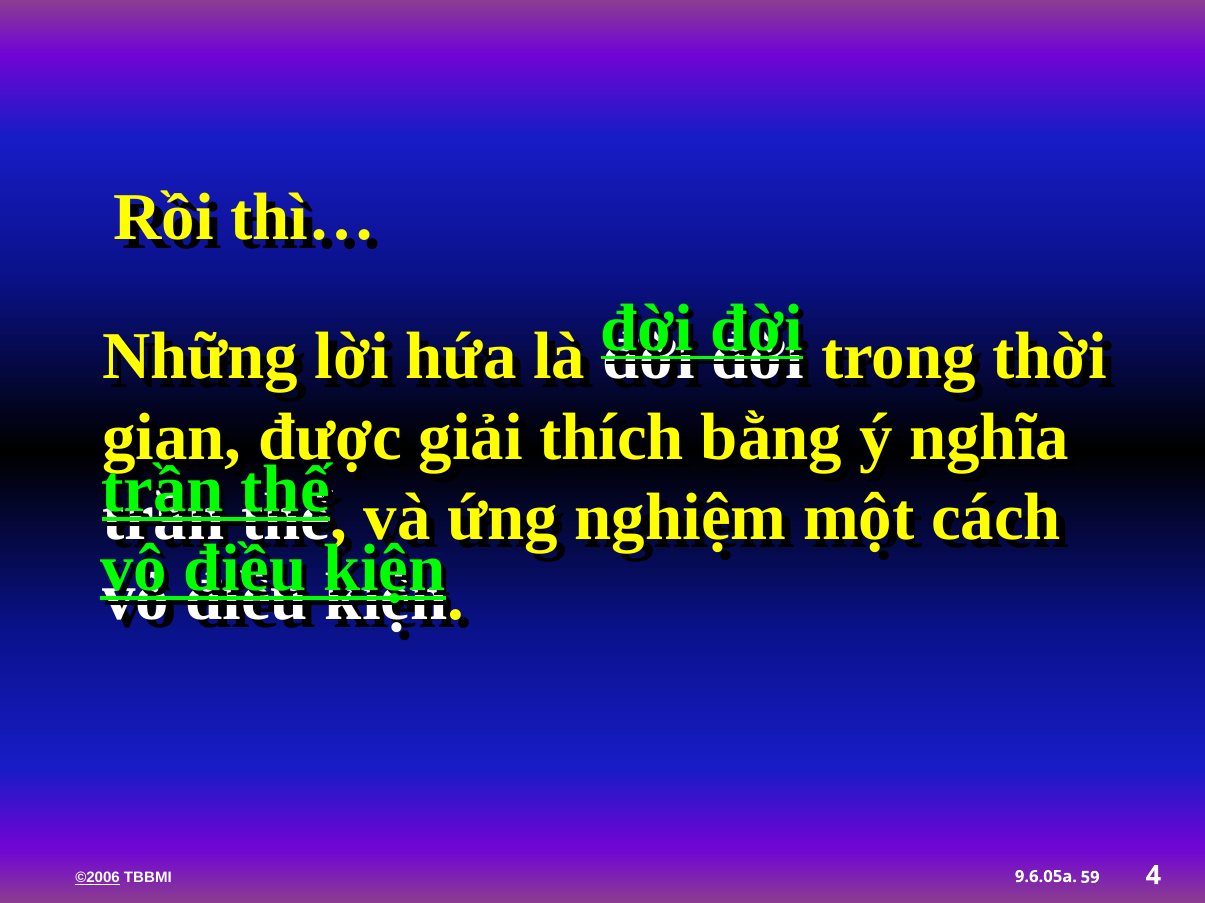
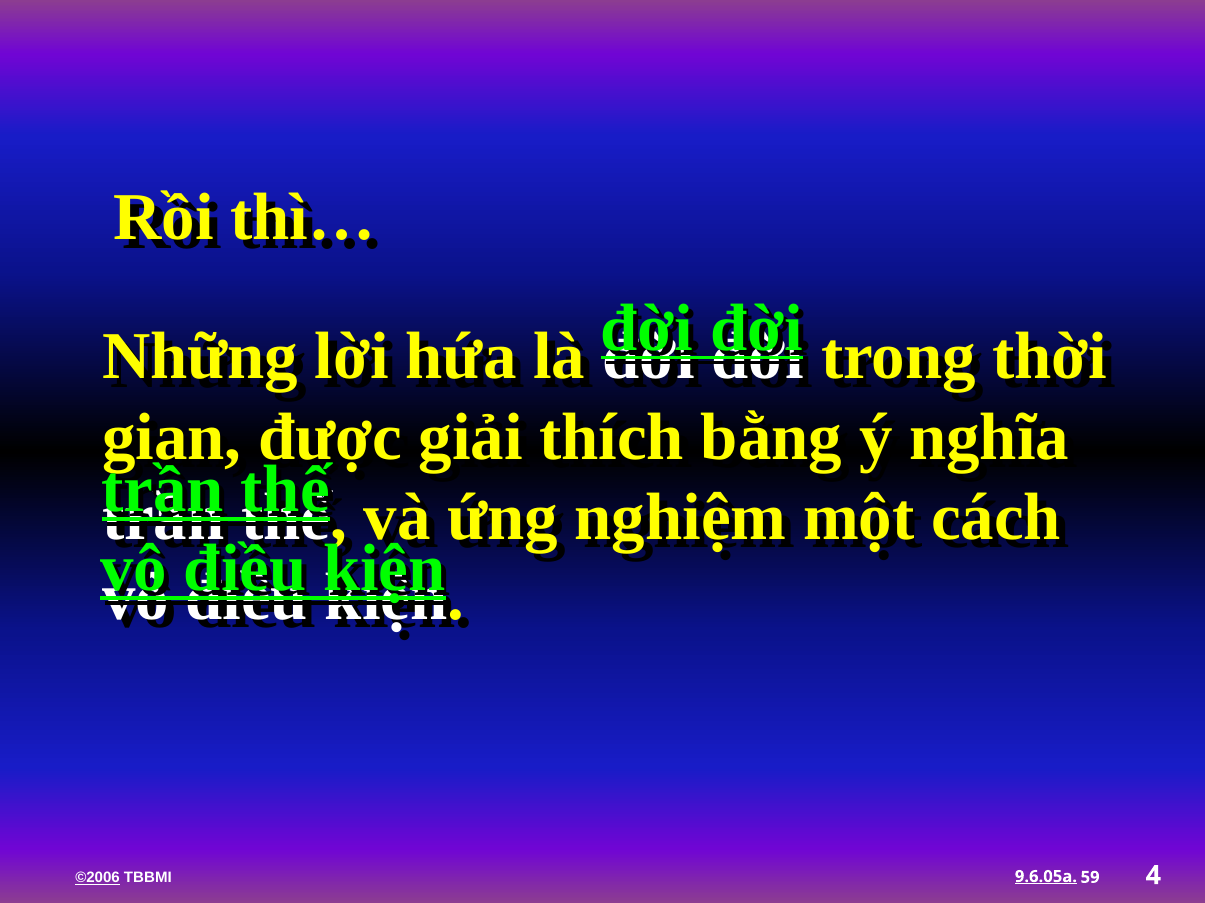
9.6.05a underline: none -> present (1046, 877)
